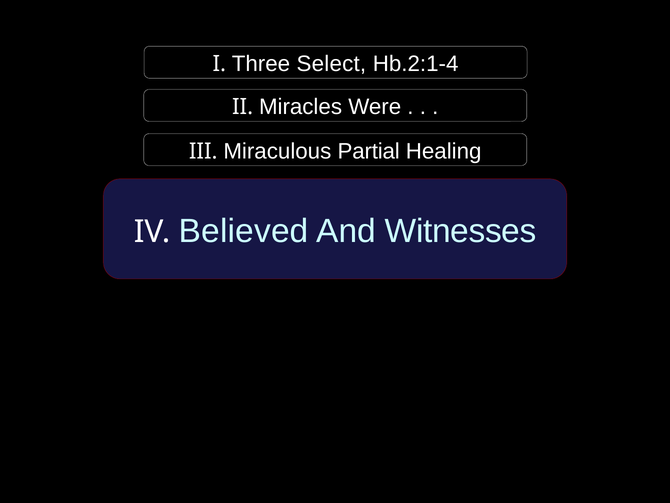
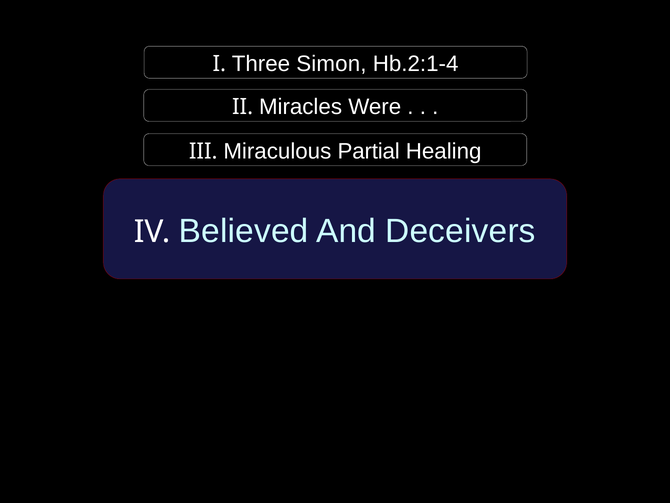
Select: Select -> Simon (331, 64)
Witnesses: Witnesses -> Deceivers (460, 231)
